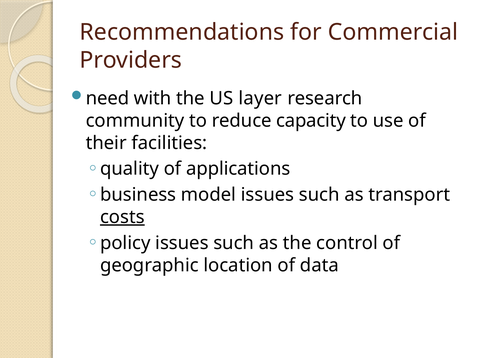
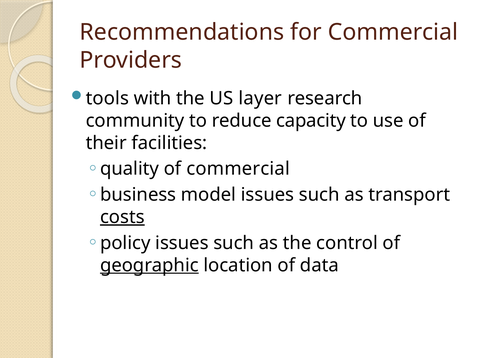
need: need -> tools (107, 98)
of applications: applications -> commercial (238, 169)
geographic underline: none -> present (149, 265)
